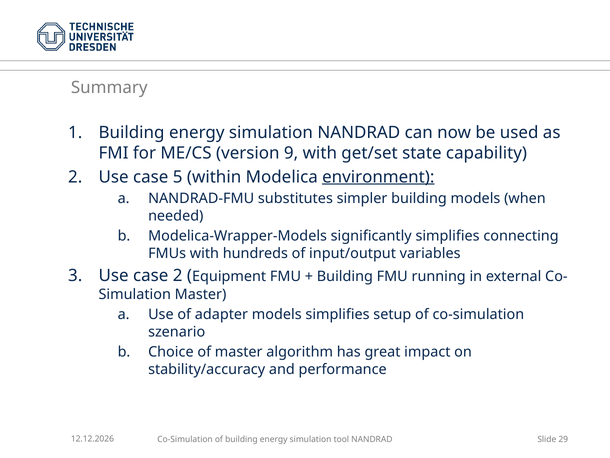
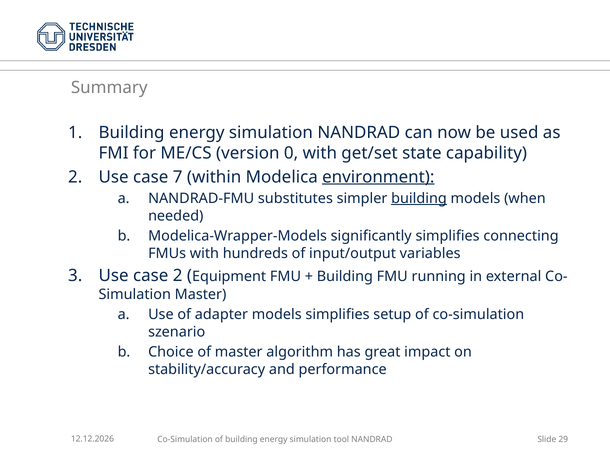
9: 9 -> 0 (291, 153)
5: 5 -> 7 (178, 177)
building underline: none -> present (419, 198)
